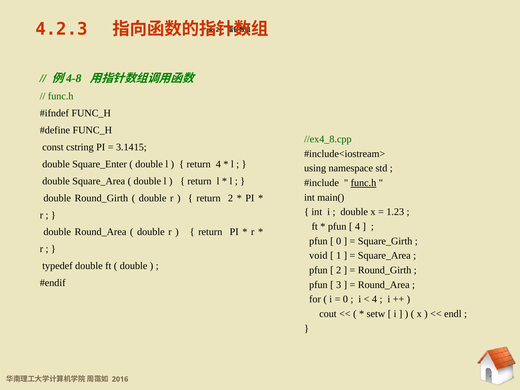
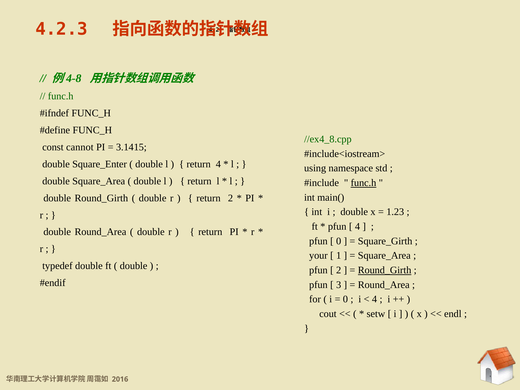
cstring: cstring -> cannot (80, 147)
void: void -> your (318, 256)
Round_Girth underline: none -> present (385, 270)
